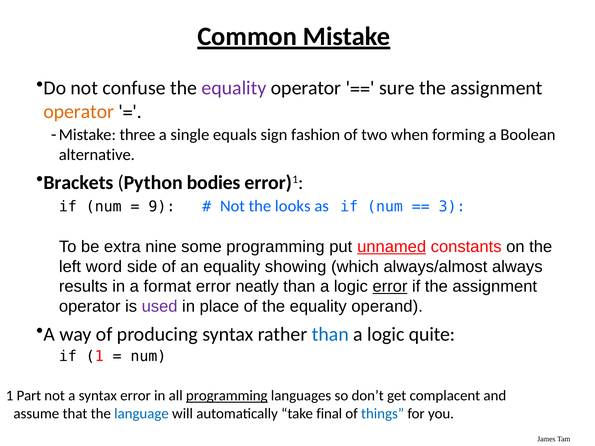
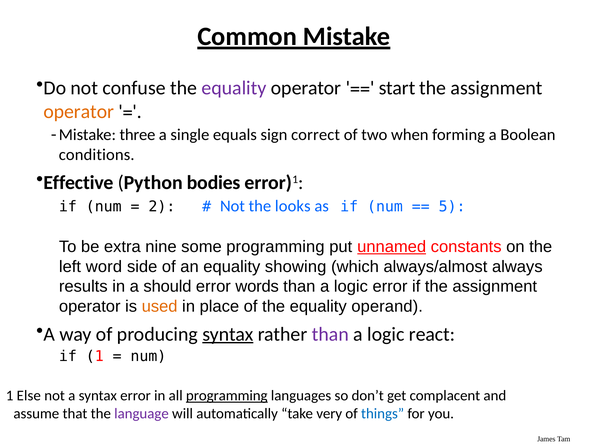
sure: sure -> start (397, 88)
fashion: fashion -> correct (316, 135)
alternative: alternative -> conditions (97, 155)
Brackets: Brackets -> Effective (79, 183)
9: 9 -> 2 (162, 207)
3: 3 -> 5 (452, 207)
format: format -> should (167, 287)
neatly: neatly -> words (257, 287)
error underline: present -> none (390, 287)
used colour: purple -> orange (160, 306)
syntax underline: none -> present (228, 334)
than colour: blue -> purple (330, 334)
quite: quite -> react (432, 334)
Part: Part -> Else (29, 396)
language colour: blue -> purple (141, 414)
final: final -> very (329, 414)
